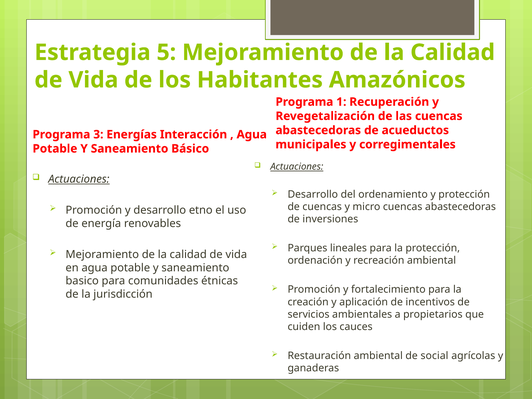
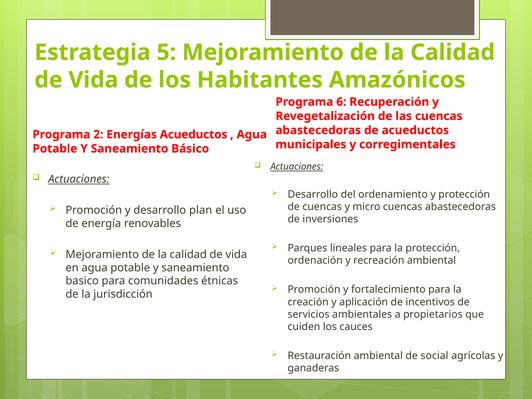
1: 1 -> 6 (341, 102)
3: 3 -> 2 (98, 135)
Energías Interacción: Interacción -> Acueductos (194, 135)
etno: etno -> plan (201, 210)
